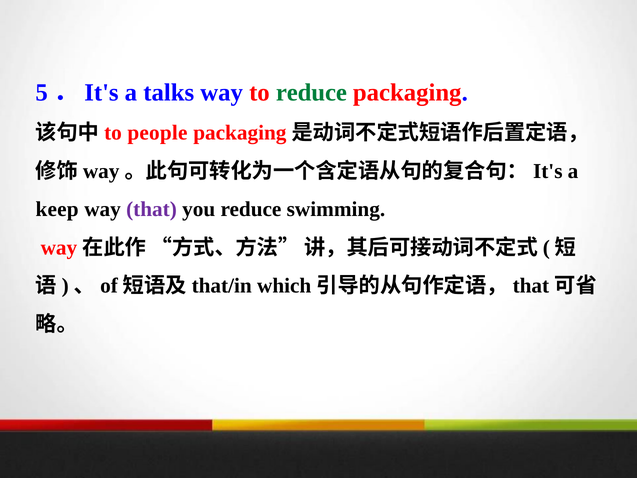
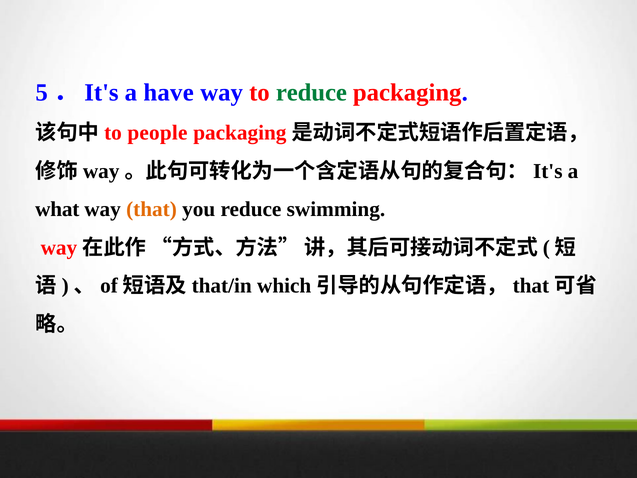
talks: talks -> have (169, 93)
keep: keep -> what (57, 209)
that colour: purple -> orange (152, 209)
